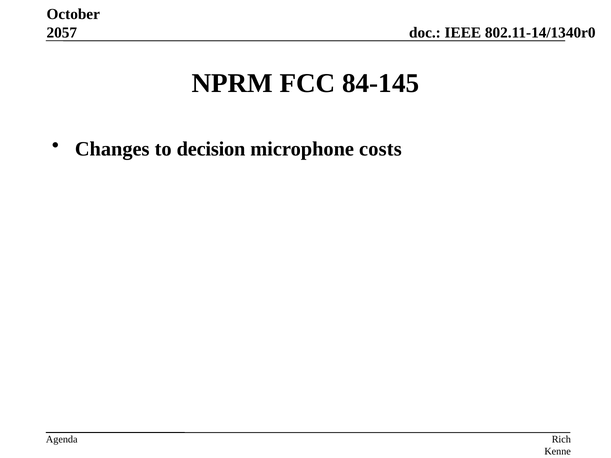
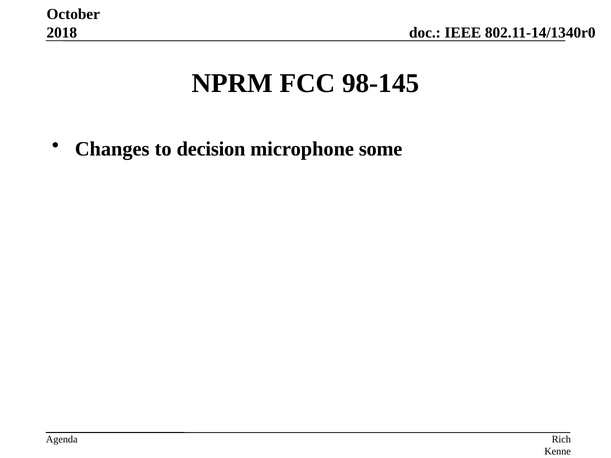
2057: 2057 -> 2018 (62, 33)
84-145: 84-145 -> 98-145 (381, 83)
costs: costs -> some (381, 149)
